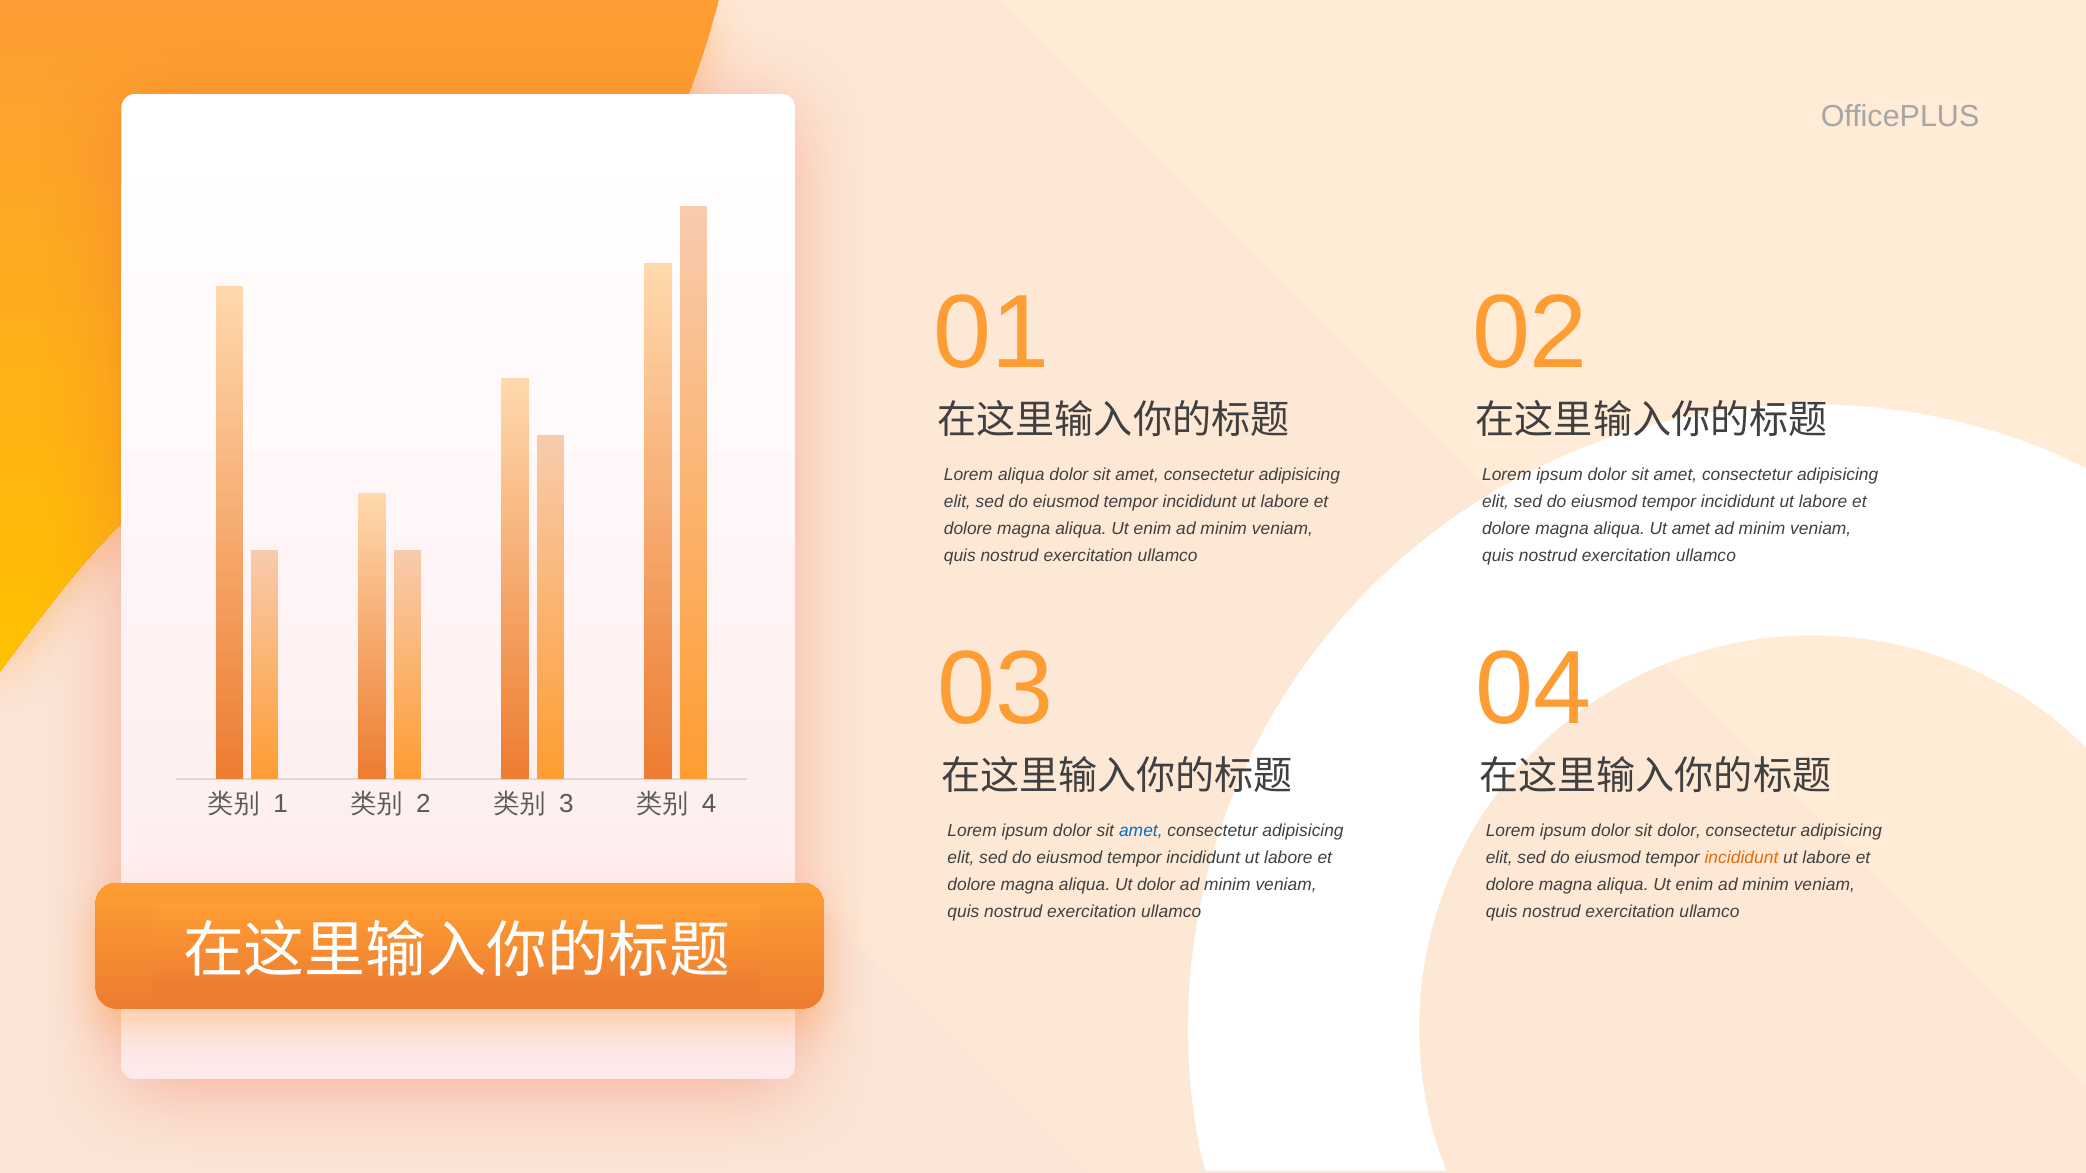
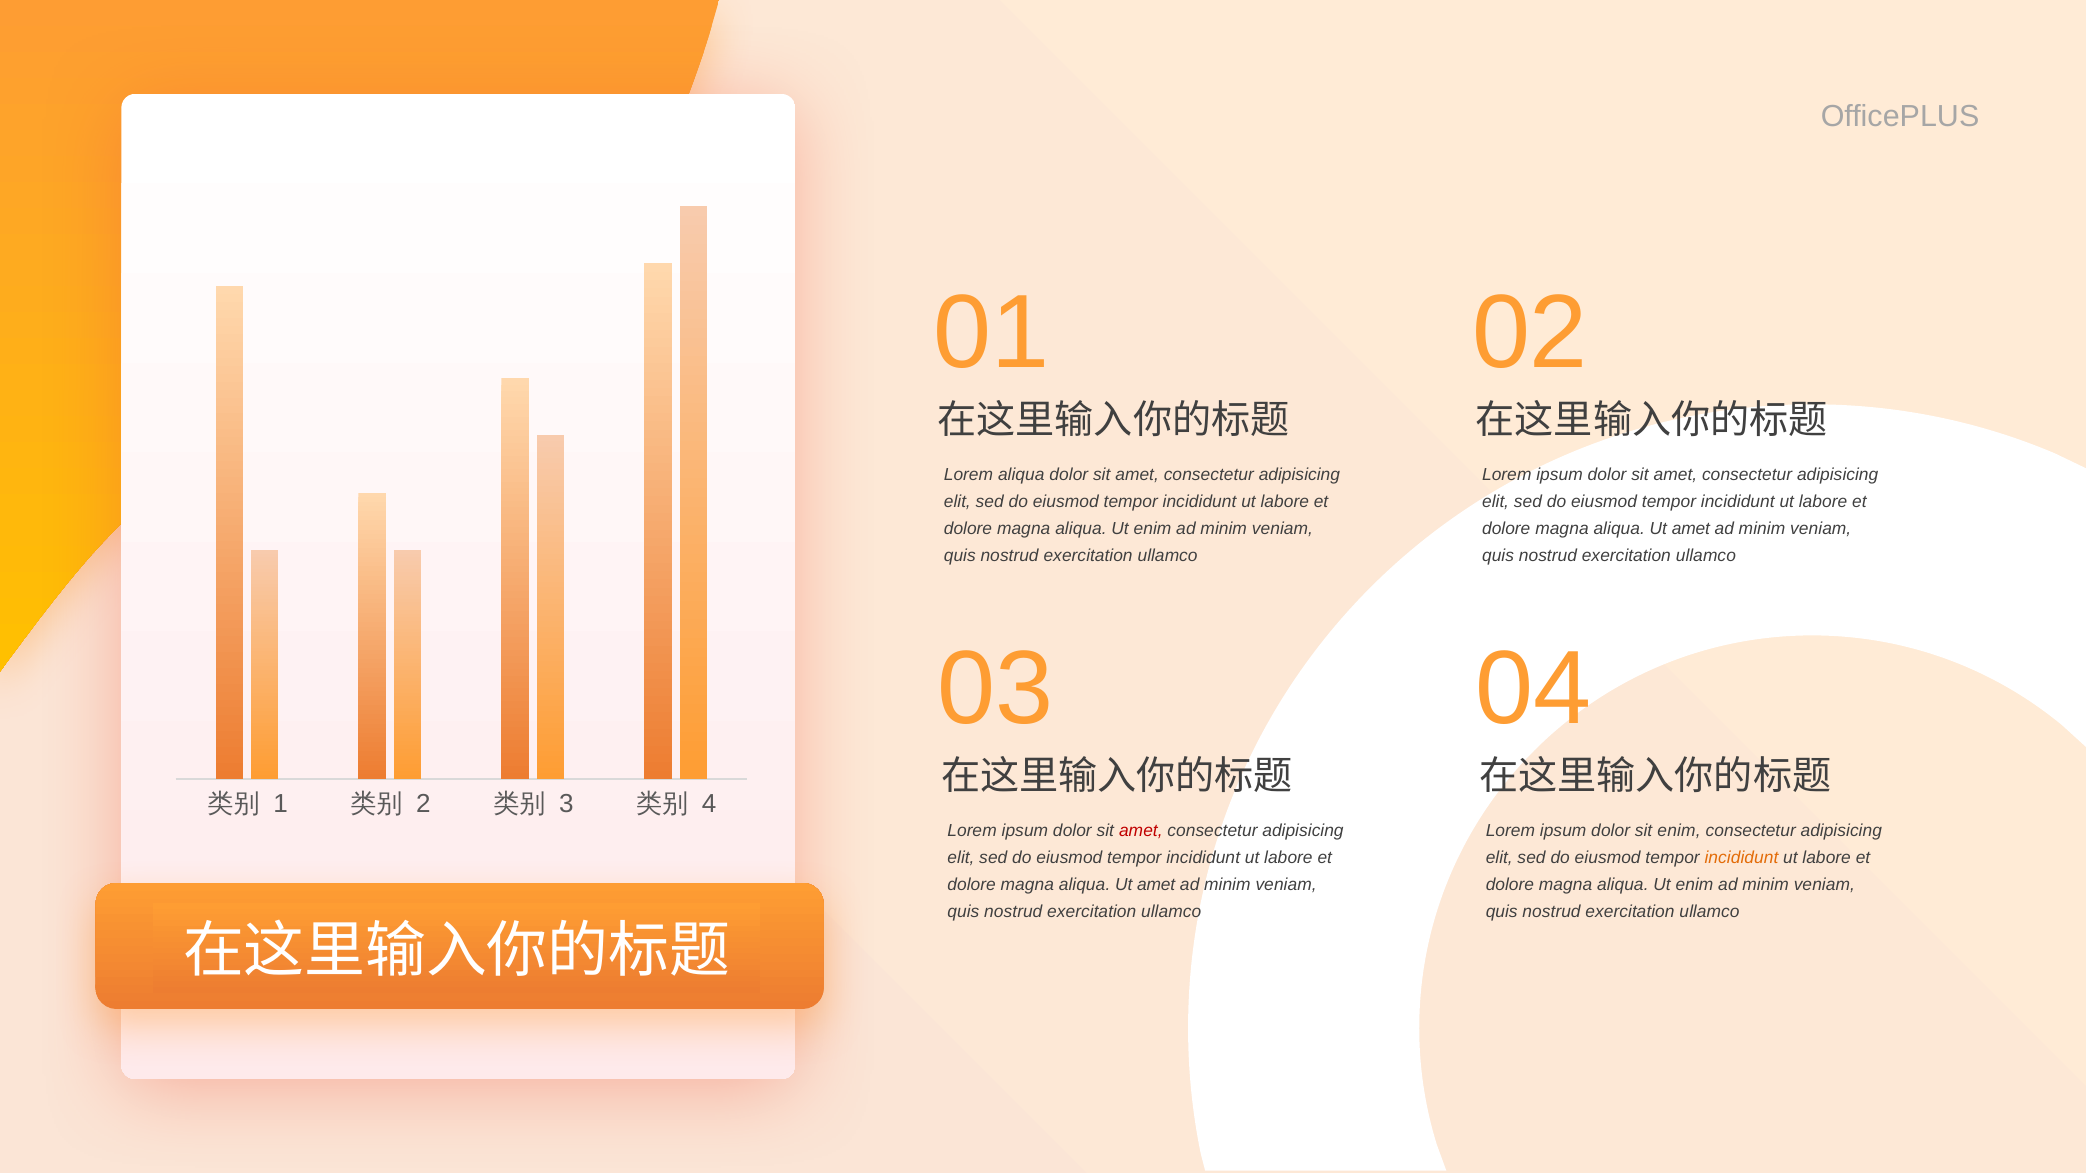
amet colour: blue -> red (1141, 831)
sit dolor: dolor -> enim (1679, 831)
dolor: dolor -> amet (1156, 885)
